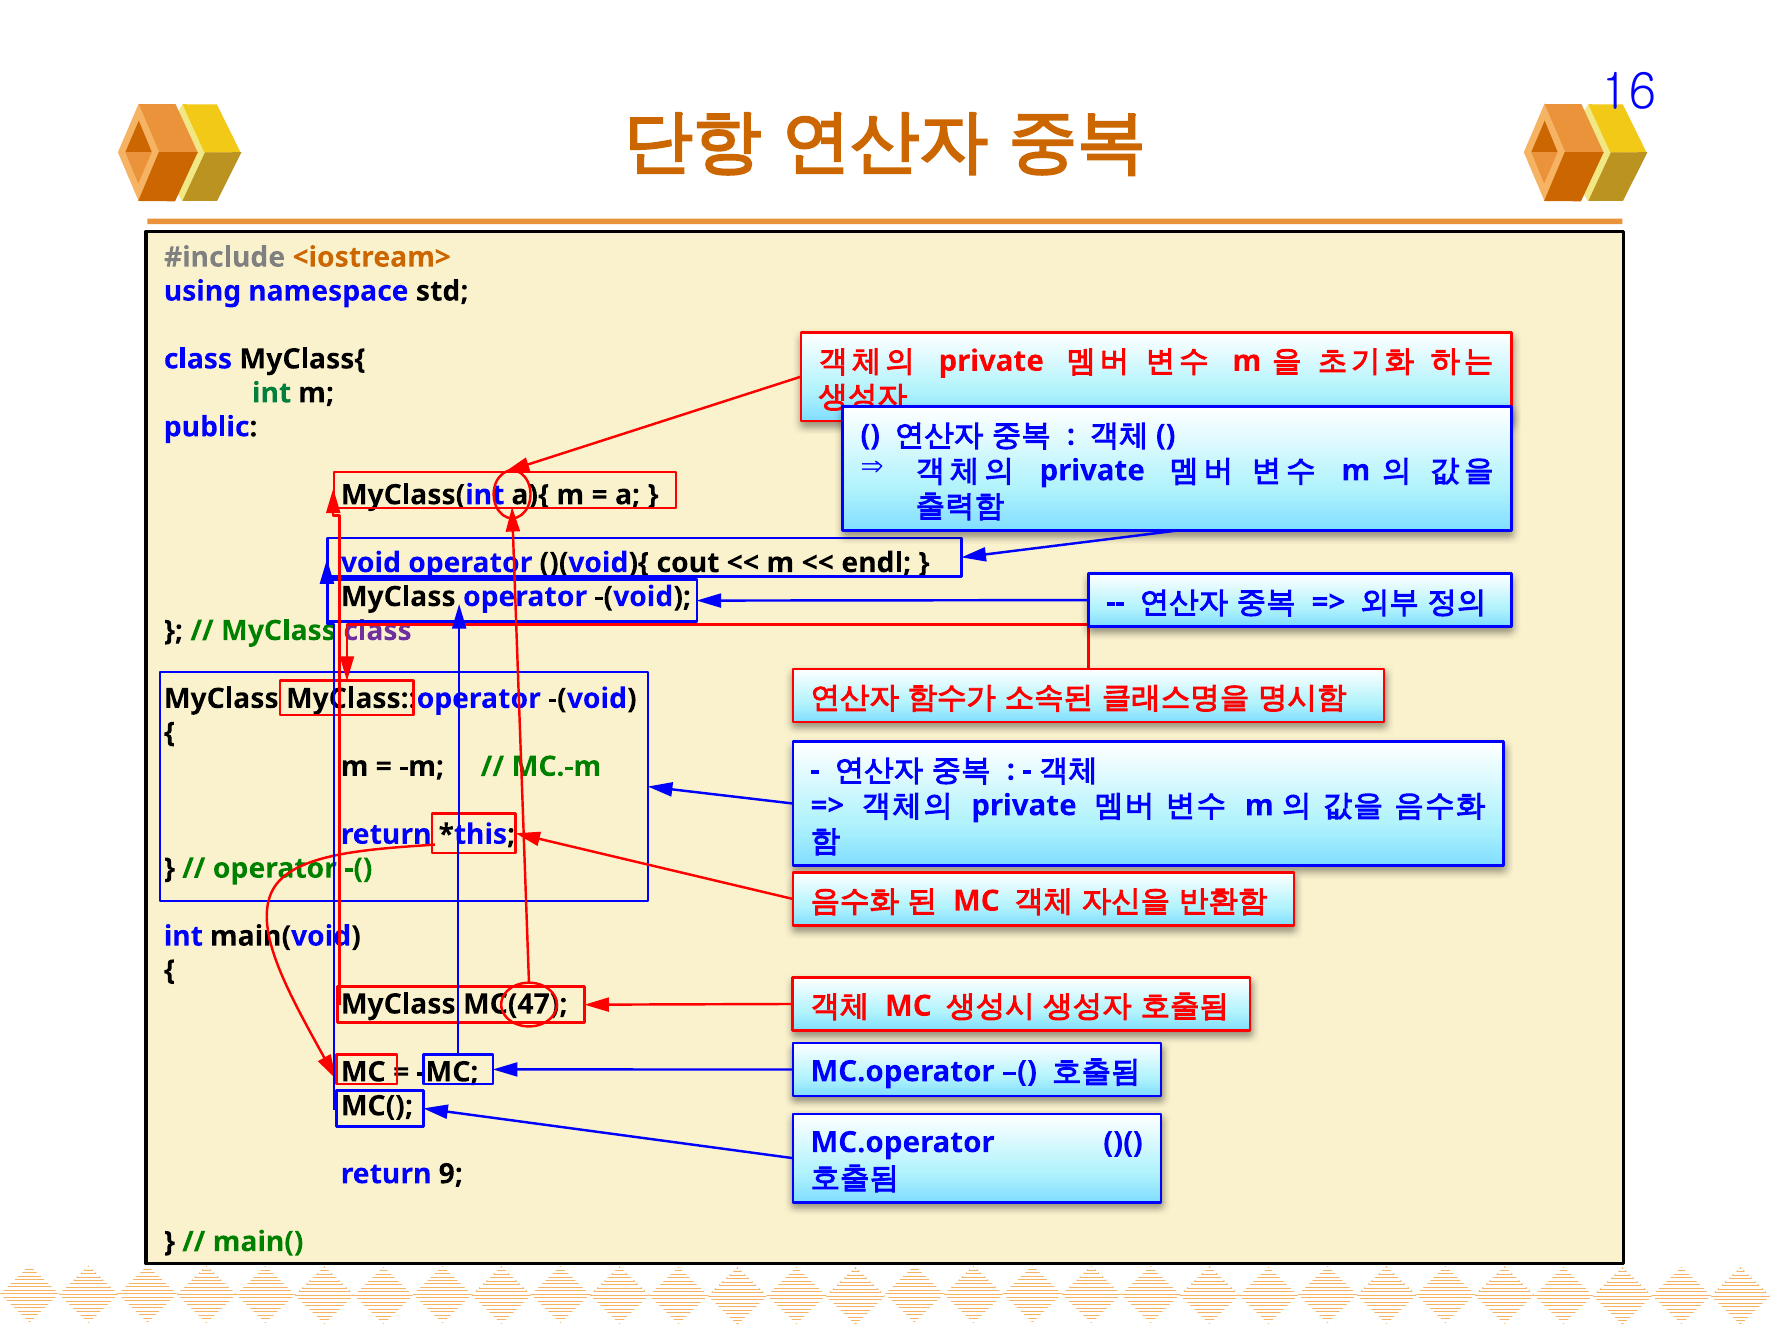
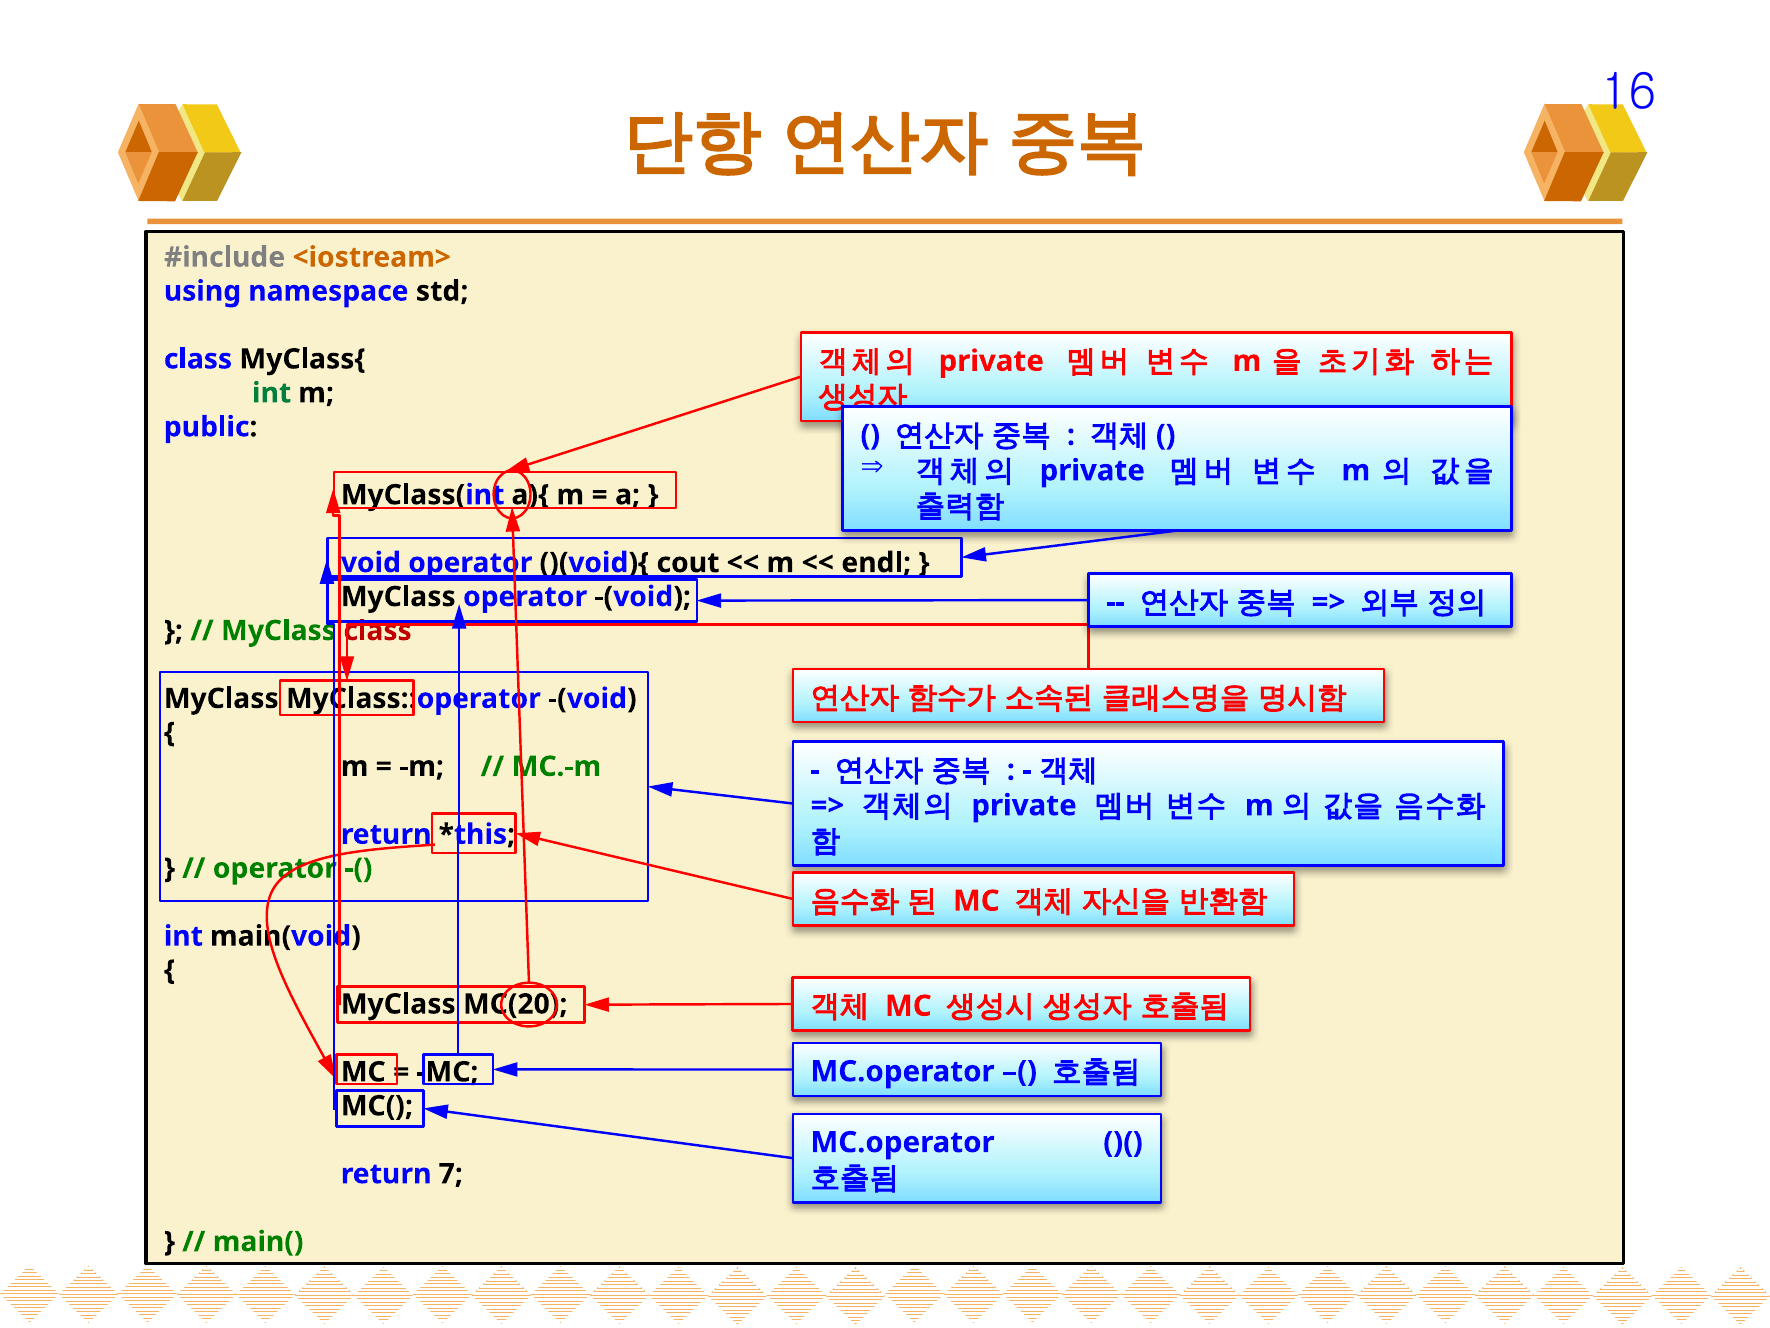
class colour: purple -> red (378, 631)
MC(47: MC(47 -> MC(20 (515, 1004)
9: 9 -> 7 (451, 1173)
